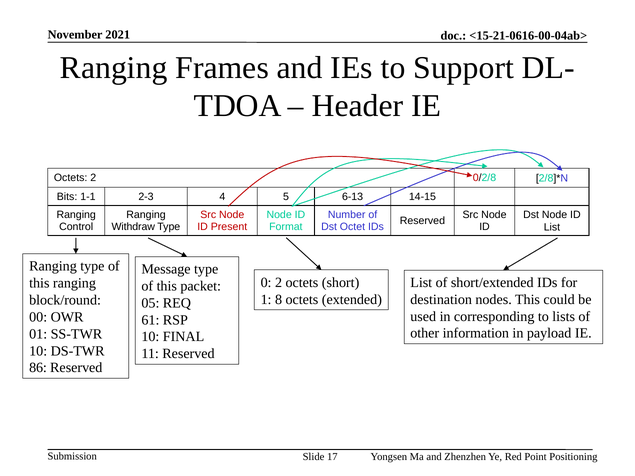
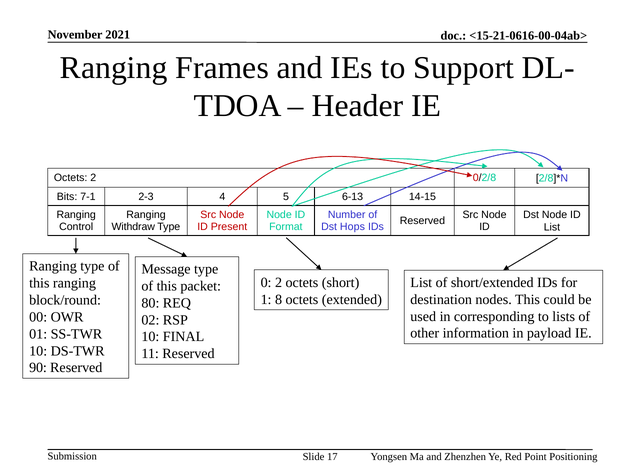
1-1: 1-1 -> 7-1 (88, 197)
Octet: Octet -> Hops (352, 227)
05: 05 -> 80 (150, 303)
61: 61 -> 02 (150, 320)
86: 86 -> 90 (38, 368)
